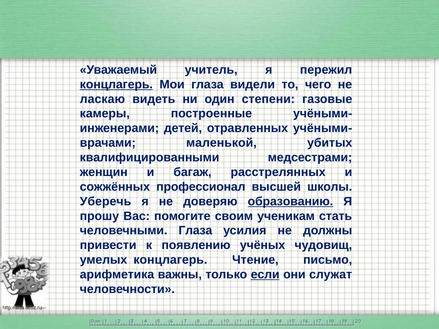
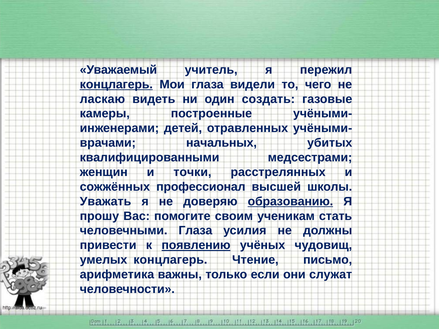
степени: степени -> создать (268, 99)
маленькой: маленькой -> начальных (221, 143)
багаж: багаж -> точки (192, 172)
Уберечь: Уберечь -> Уважать (105, 202)
появлению underline: none -> present (196, 245)
если underline: present -> none (265, 275)
